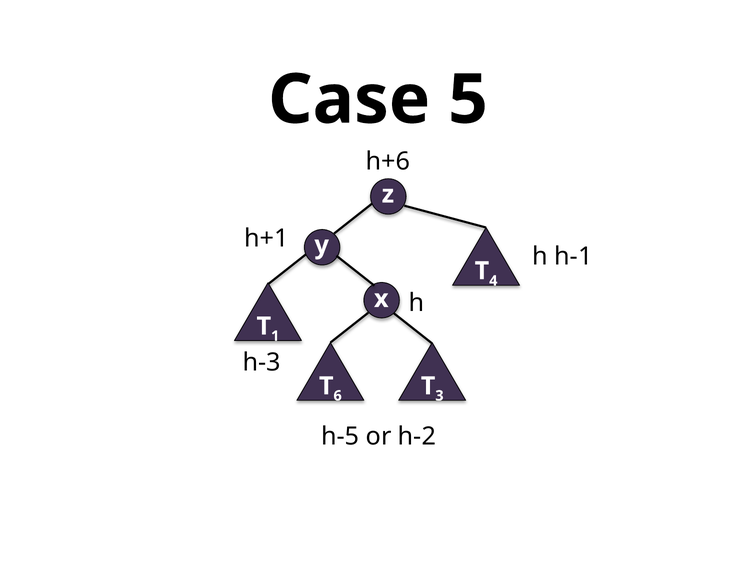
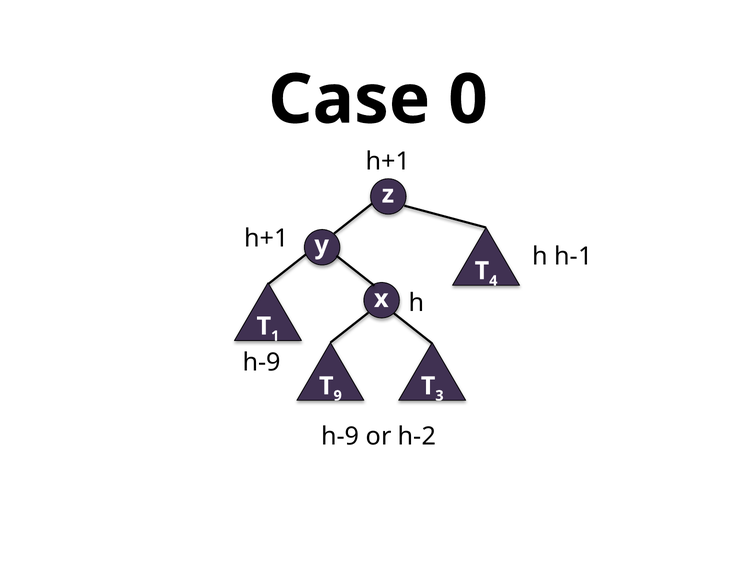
5: 5 -> 0 (468, 100)
h+6: h+6 -> h+1 (388, 161)
h-3: h-3 -> h-9 (262, 362)
6: 6 -> 9 (338, 396)
h-5: h-5 -> h-9 (340, 436)
